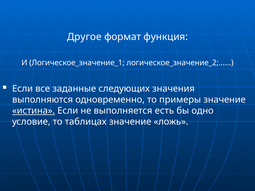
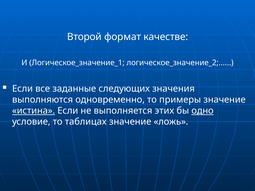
Другое: Другое -> Второй (84, 37)
функция: функция -> качестве (166, 37)
есть: есть -> этих (164, 111)
одно underline: none -> present (203, 111)
